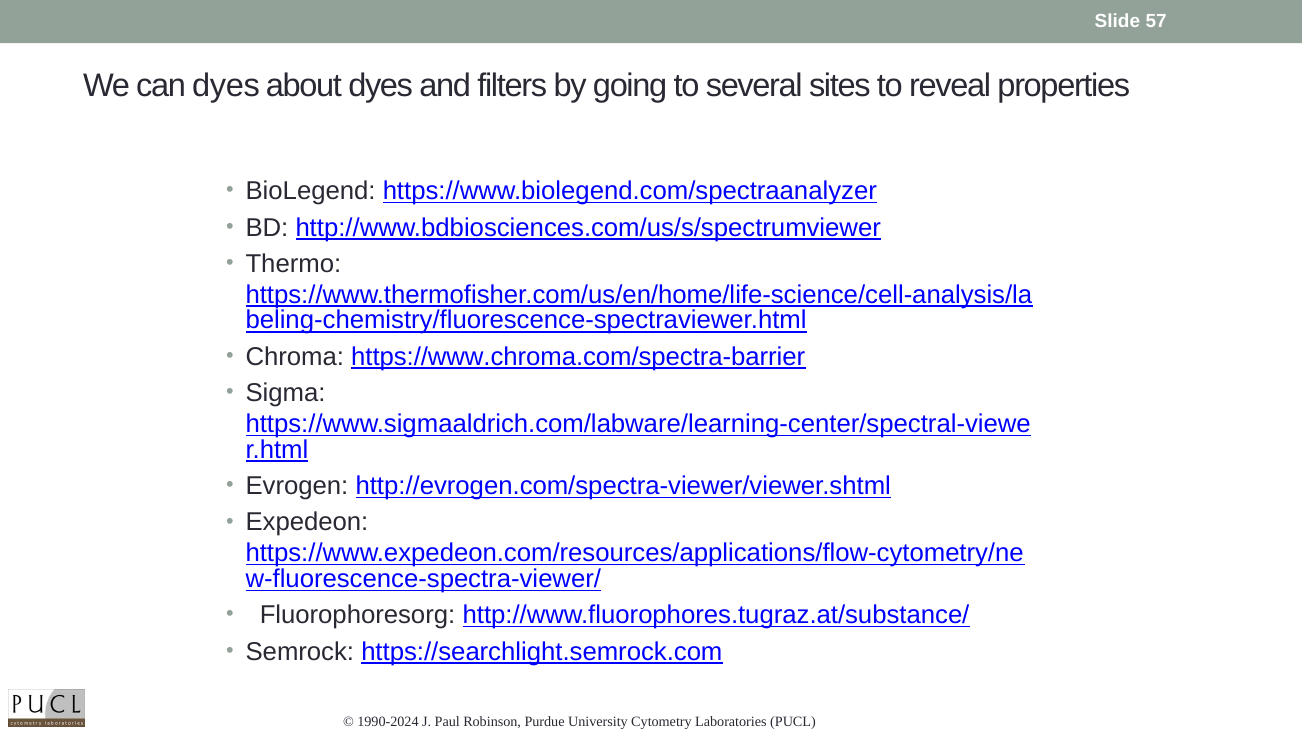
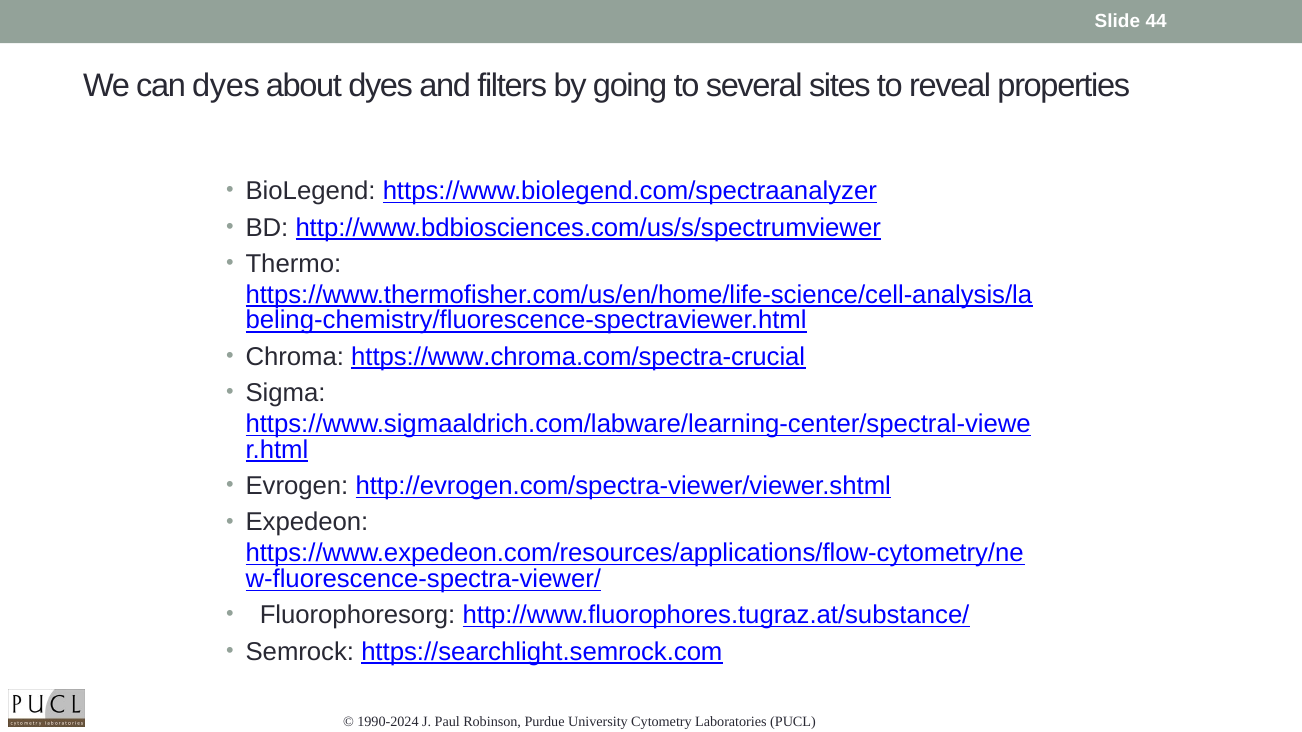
57: 57 -> 44 (1156, 21)
https://www.chroma.com/spectra-barrier: https://www.chroma.com/spectra-barrier -> https://www.chroma.com/spectra-crucial (578, 357)
